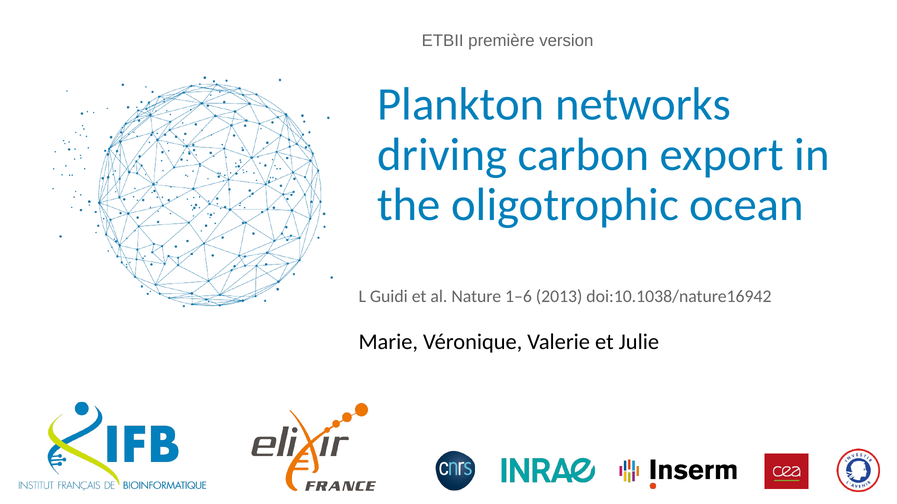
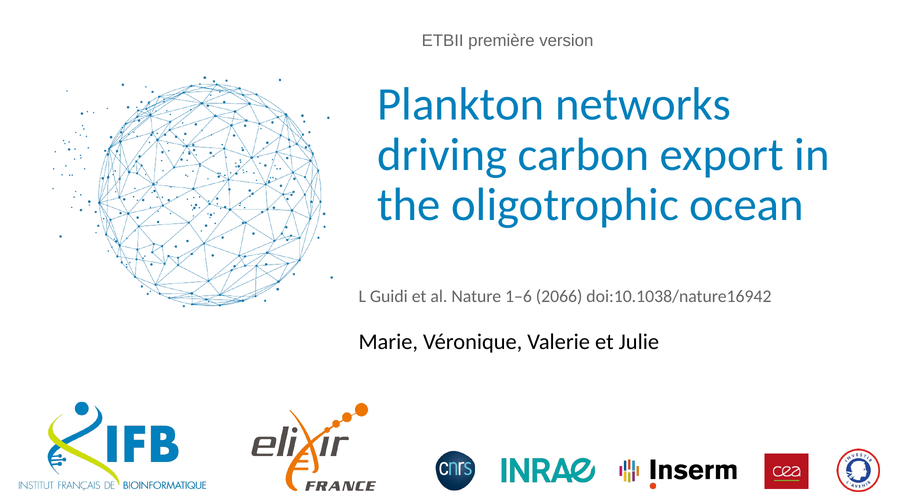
2013: 2013 -> 2066 (559, 297)
